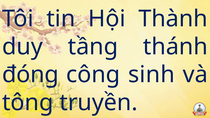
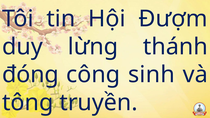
Thành: Thành -> Đượm (173, 19)
tầng: tầng -> lừng (93, 47)
